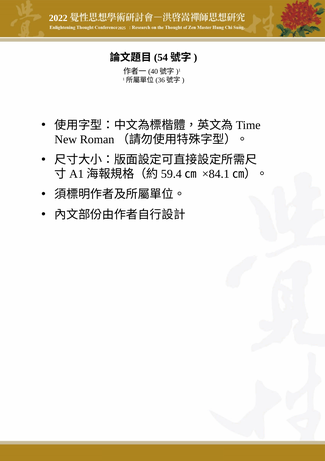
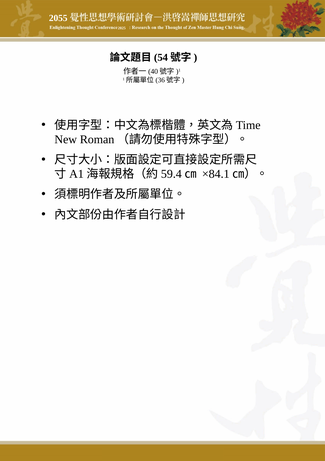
2022: 2022 -> 2055 (58, 18)
